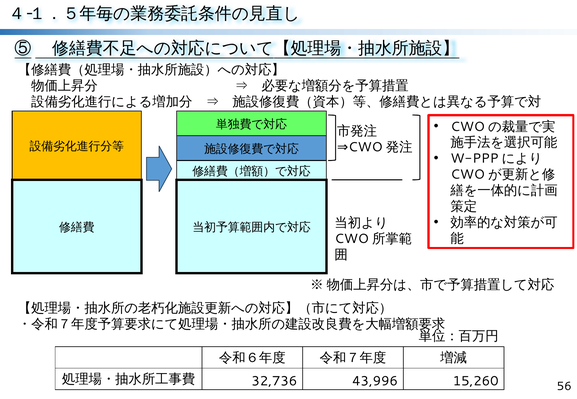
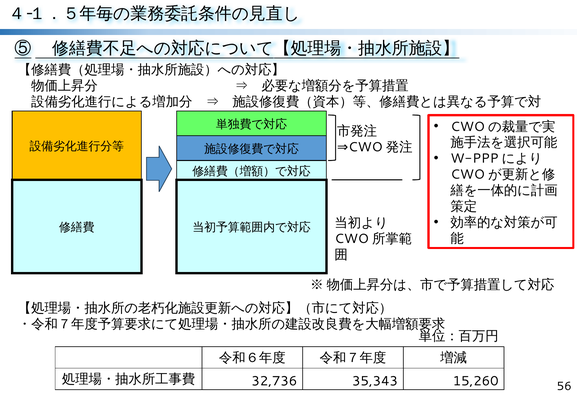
43,996: 43,996 -> 35,343 (375, 381)
